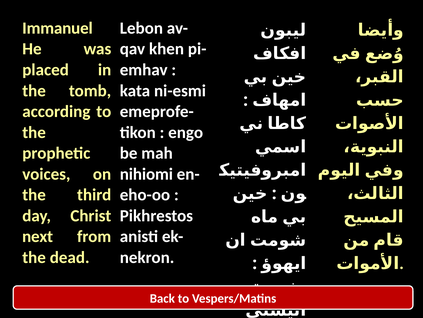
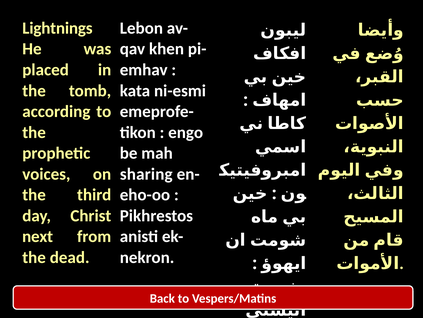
Immanuel: Immanuel -> Lightnings (57, 28)
nihiomi: nihiomi -> sharing (146, 174)
